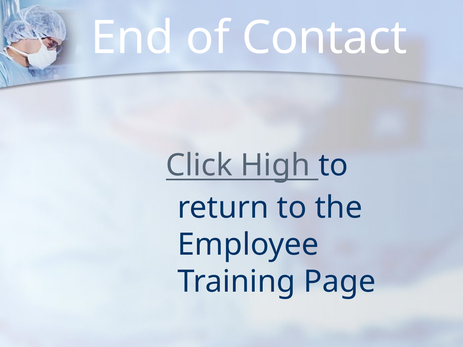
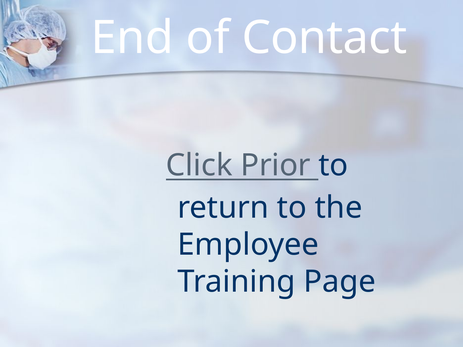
High: High -> Prior (276, 166)
